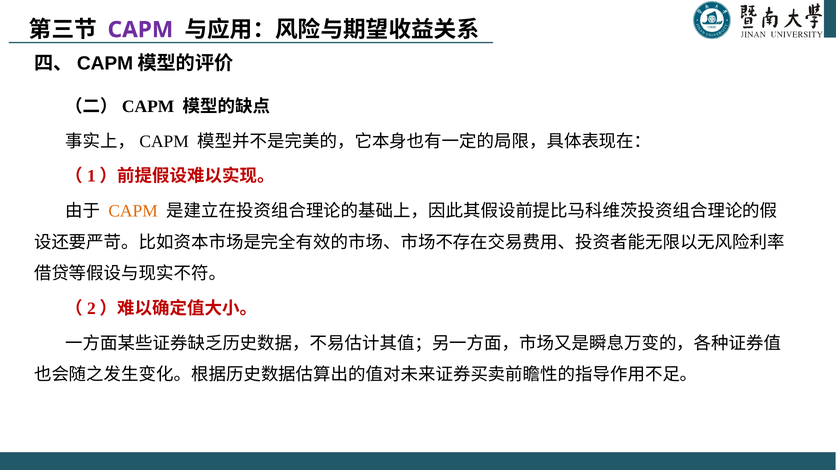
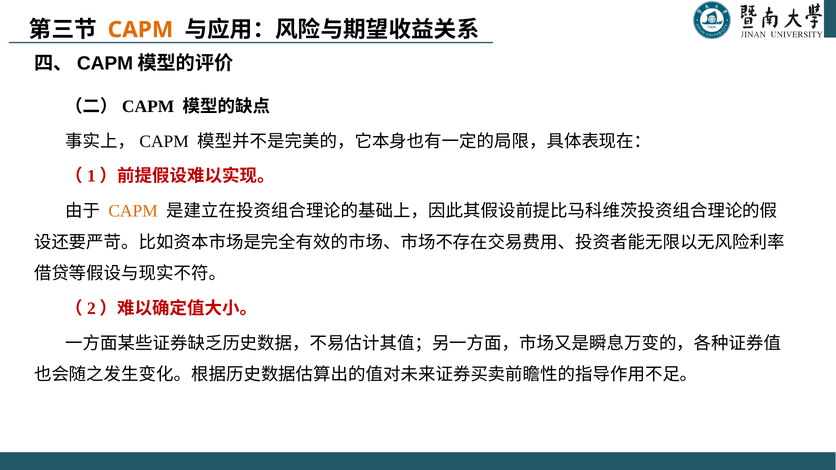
CAPM colour: purple -> orange (140, 30)
